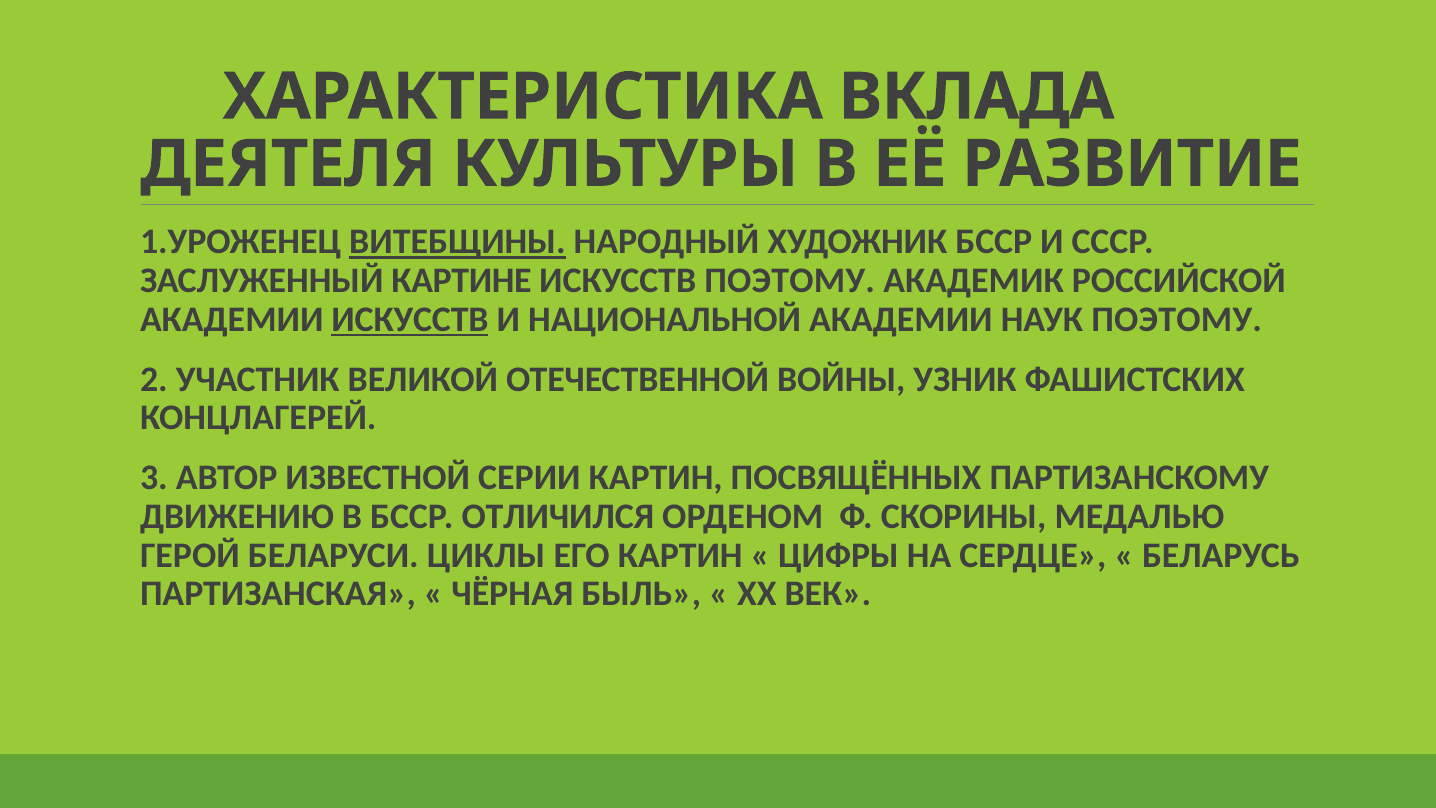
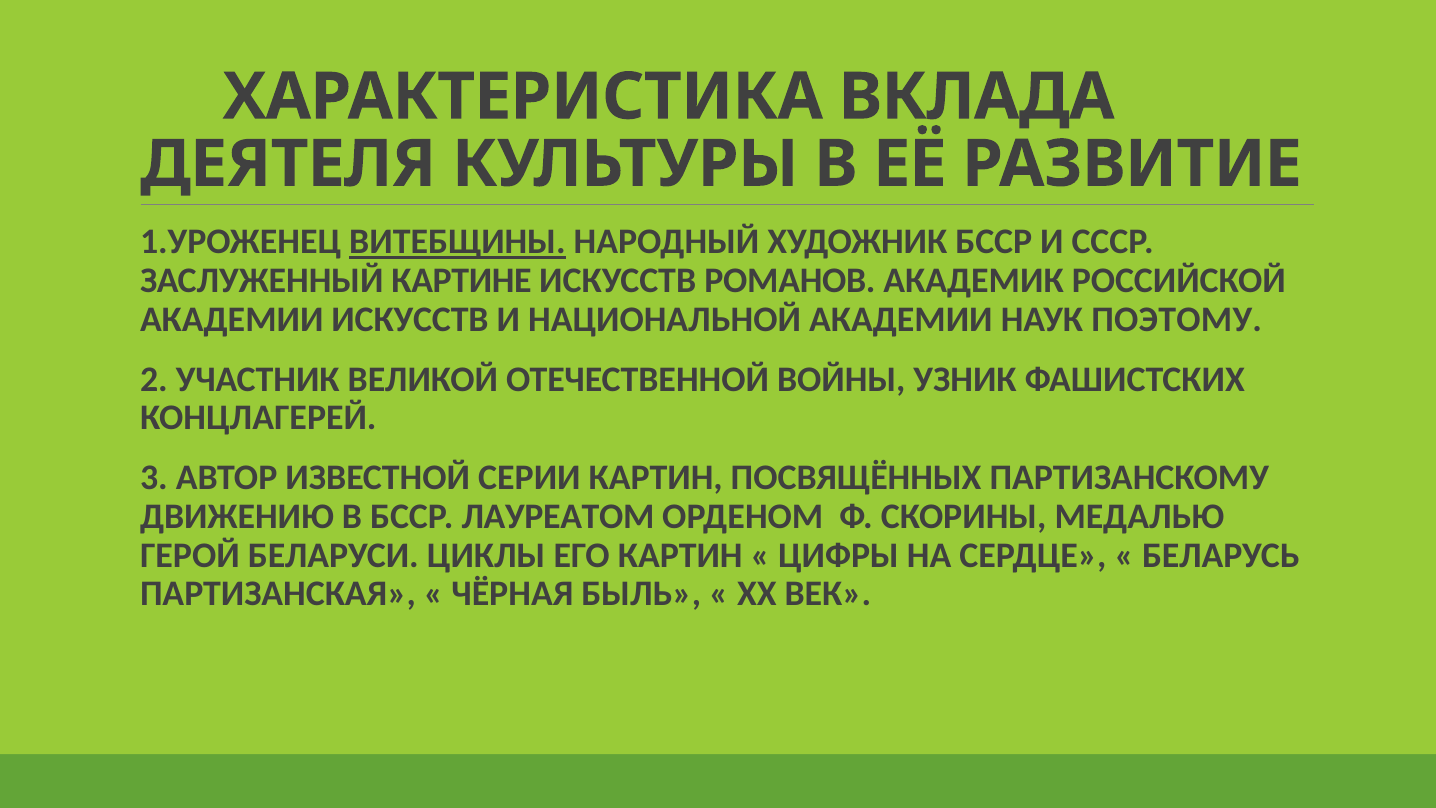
ИСКУССТВ ПОЭТОМУ: ПОЭТОМУ -> РОМАНОВ (790, 281)
ИСКУССТВ underline: present -> none (410, 319)
ОТЛИЧИЛСЯ: ОТЛИЧИЛСЯ -> ЛАУРЕАТОМ (558, 516)
